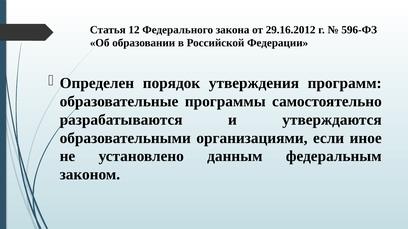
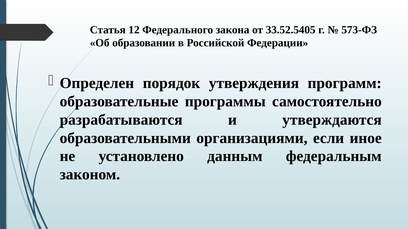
29.16.2012: 29.16.2012 -> 33.52.5405 (291, 30)
596-ФЗ: 596-ФЗ -> 573-ФЗ (359, 30)
